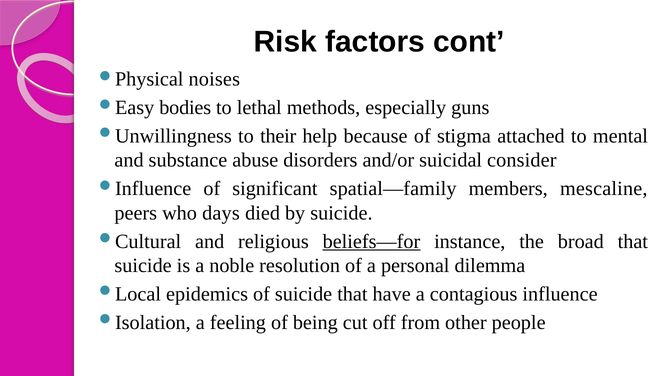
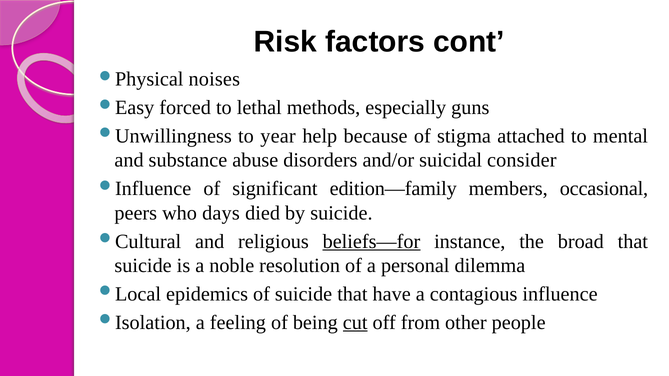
bodies: bodies -> forced (185, 108)
their: their -> year (278, 136)
spatial—family: spatial—family -> edition—family (393, 189)
mescaline: mescaline -> occasional (604, 189)
cut underline: none -> present (355, 323)
